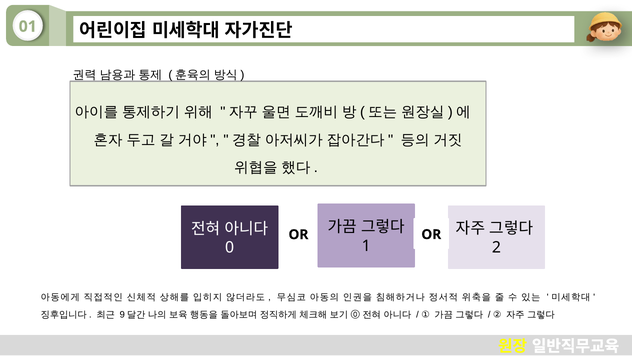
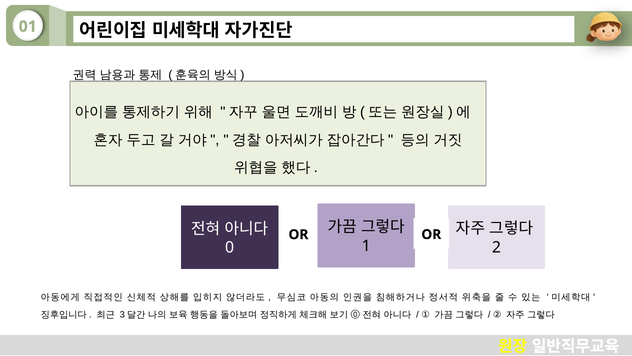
9: 9 -> 3 (122, 315)
